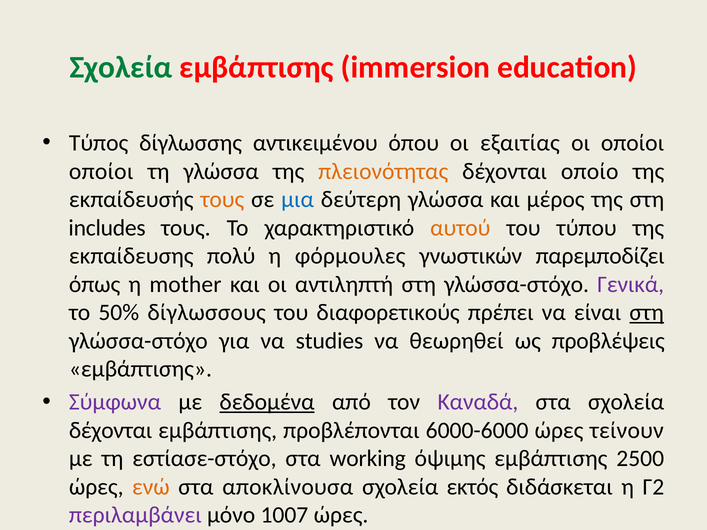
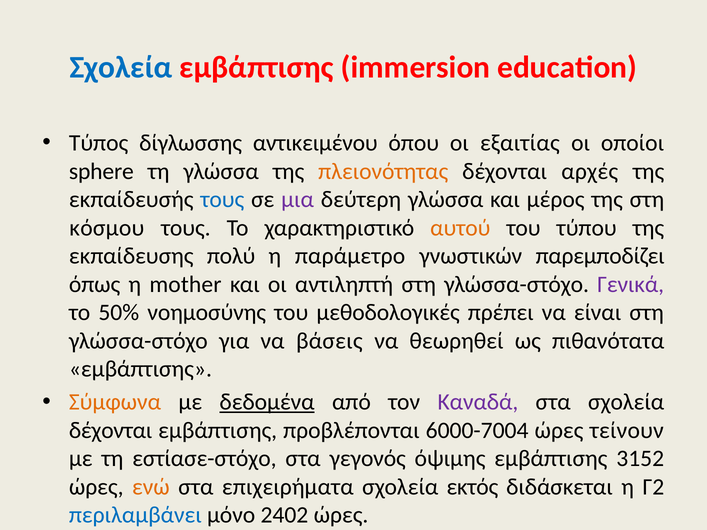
Σχολεία colour: green -> blue (121, 68)
οποίοι: οποίοι -> sphere (101, 171)
οποίο: οποίο -> αρχές (590, 171)
τους colour: orange -> blue (222, 200)
μια colour: blue -> purple (298, 200)
includes: includes -> κόσμου (107, 228)
φόρμουλες: φόρμουλες -> παράμετρο (350, 256)
δίγλωσσους: δίγλωσσους -> νοημοσύνης (207, 313)
διαφορετικούς: διαφορετικούς -> μεθοδολογικές (388, 313)
στη underline: present -> none (647, 313)
studies: studies -> βάσεις (329, 341)
προβλέψεις: προβλέψεις -> πιθανότατα (608, 341)
Σύμφωνα colour: purple -> orange (115, 402)
6000-6000: 6000-6000 -> 6000-7004 (477, 431)
working: working -> γεγονός (368, 459)
2500: 2500 -> 3152 (640, 459)
αποκλίνουσα: αποκλίνουσα -> επιχειρήματα (288, 487)
περιλαμβάνει colour: purple -> blue (135, 515)
1007: 1007 -> 2402 (284, 515)
